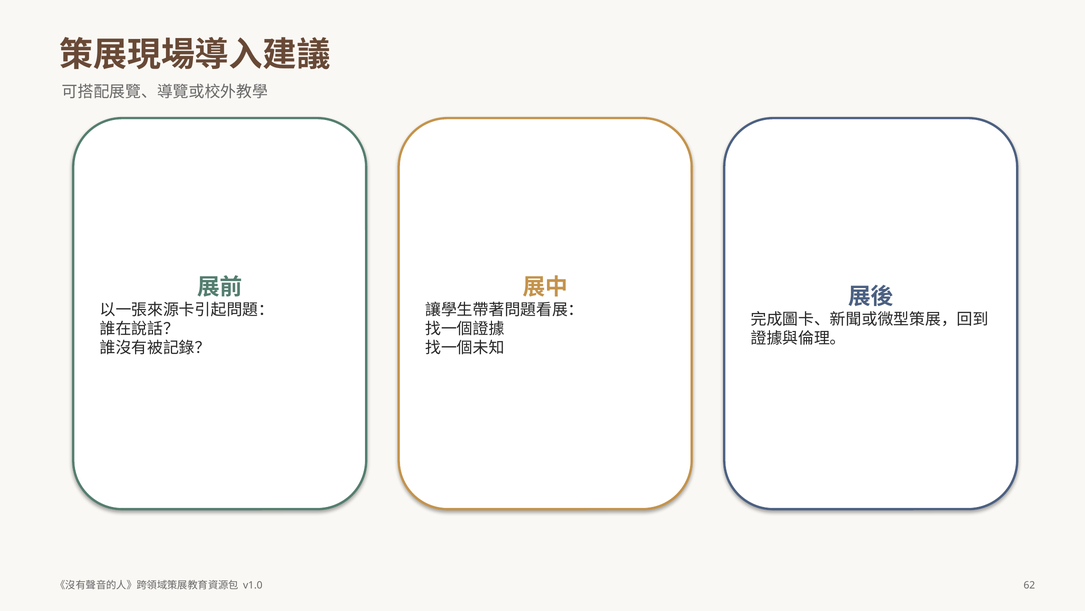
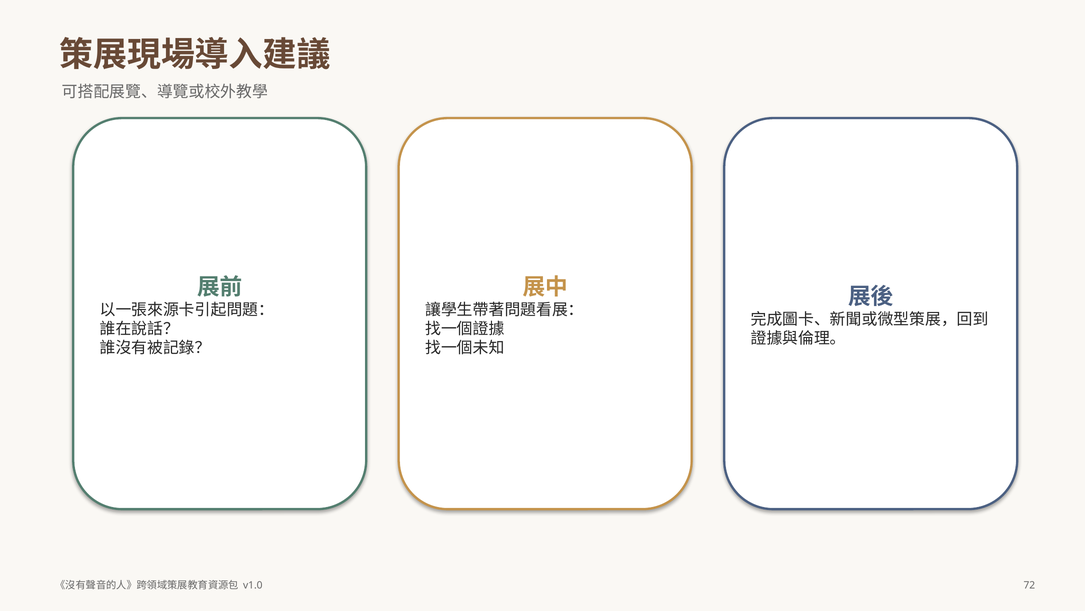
62: 62 -> 72 (1029, 585)
